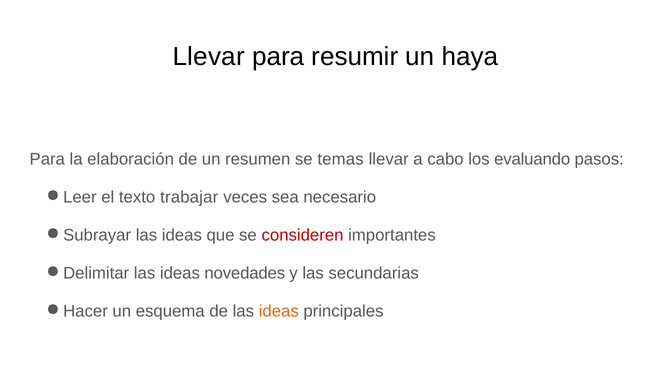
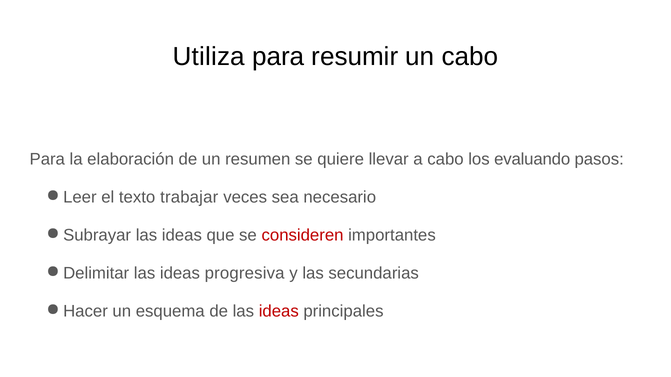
Llevar: Llevar -> Utiliza (209, 57)
un haya: haya -> cabo (470, 57)
temas: temas -> quiere (341, 160)
novedades: novedades -> progresiva (245, 274)
ideas colour: orange -> red (279, 312)
